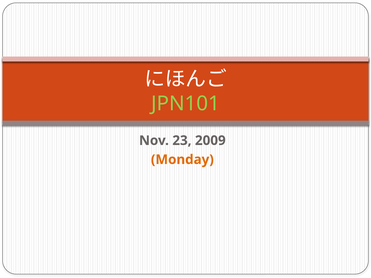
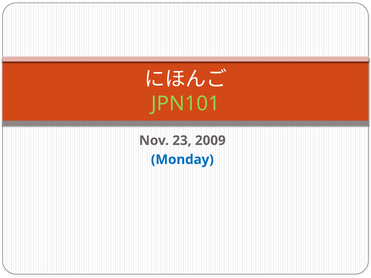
Monday colour: orange -> blue (182, 160)
